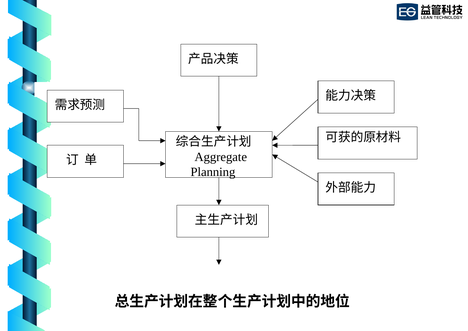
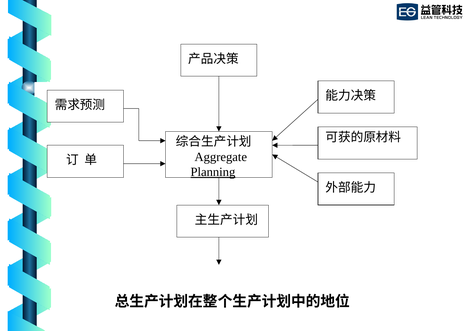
Planning underline: none -> present (213, 172)
